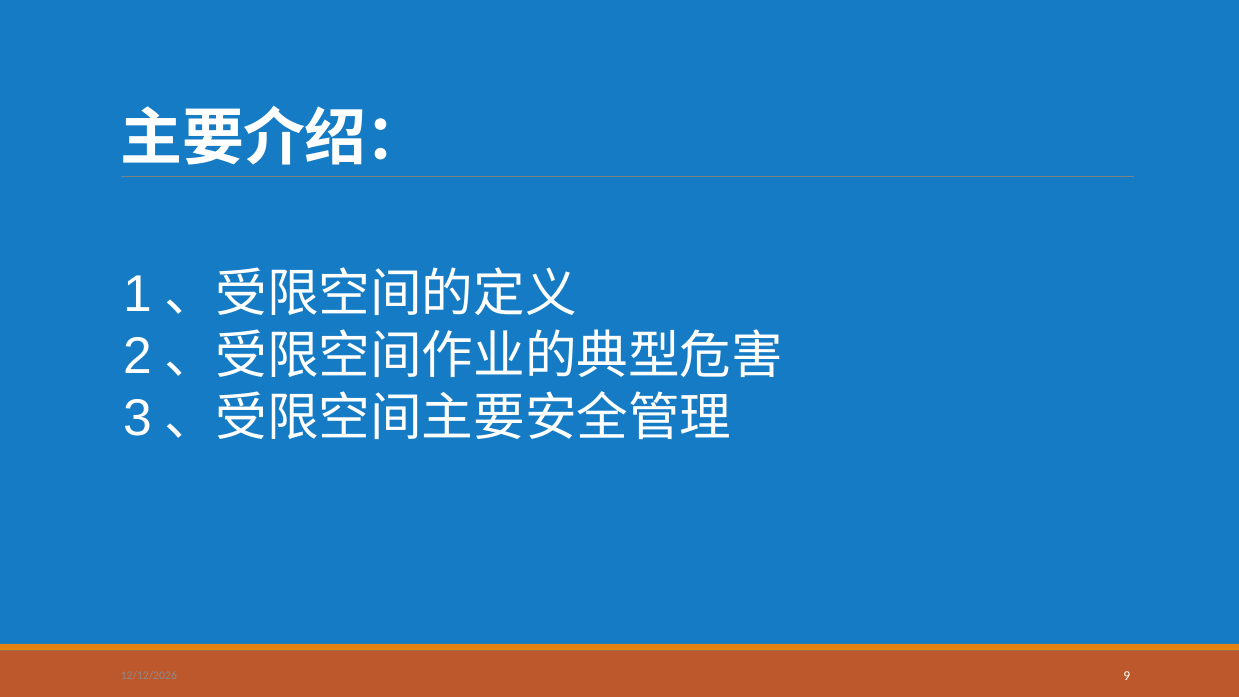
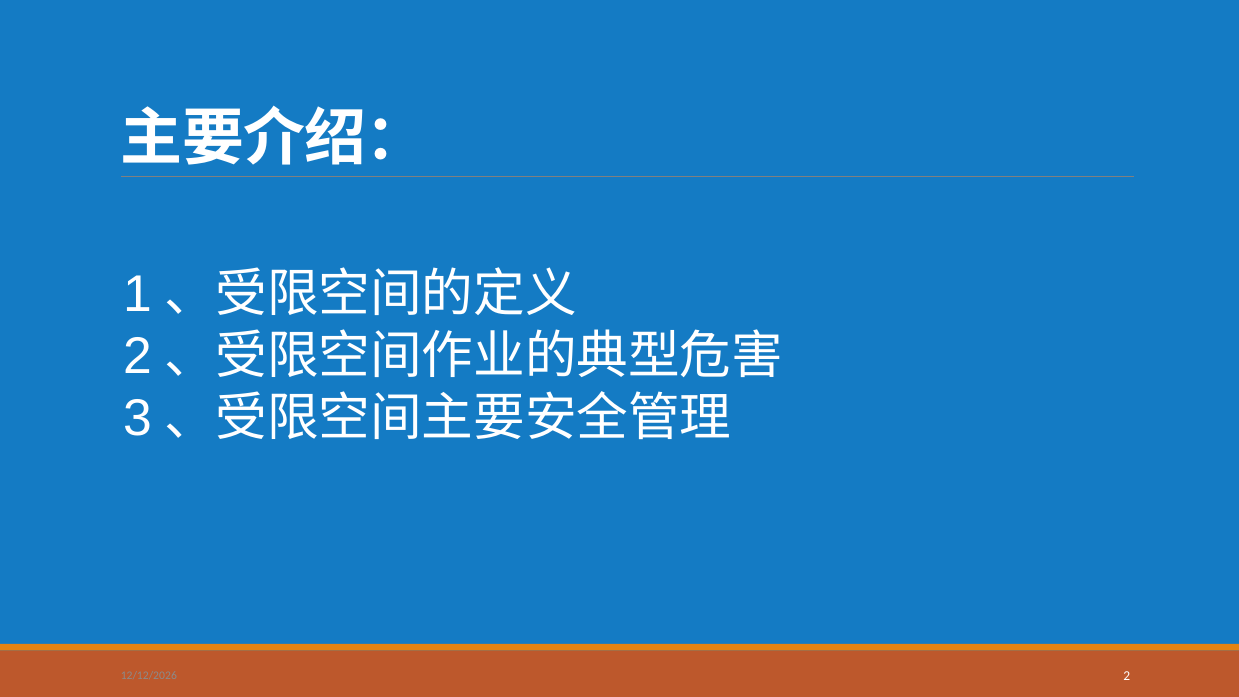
9: 9 -> 2 (1127, 676)
